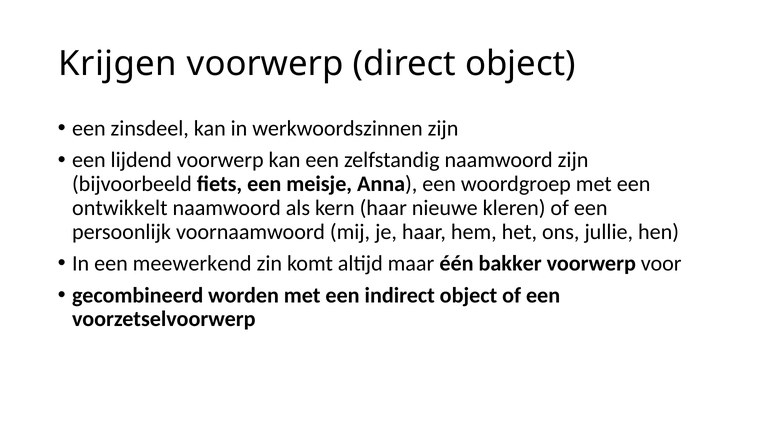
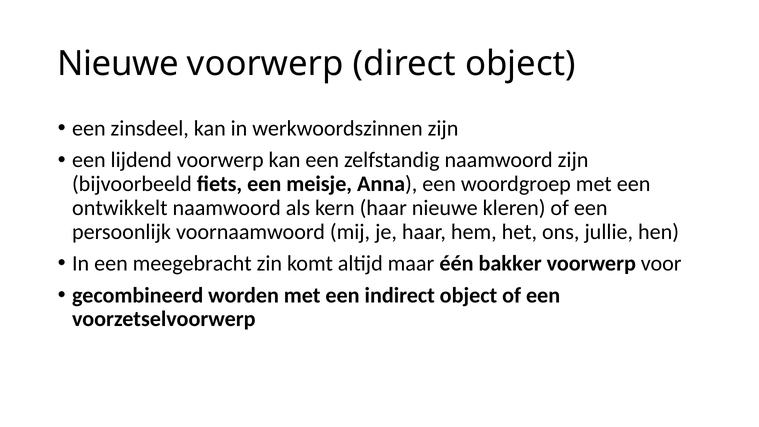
Krijgen: Krijgen -> Nieuwe (118, 64)
meewerkend: meewerkend -> meegebracht (192, 263)
